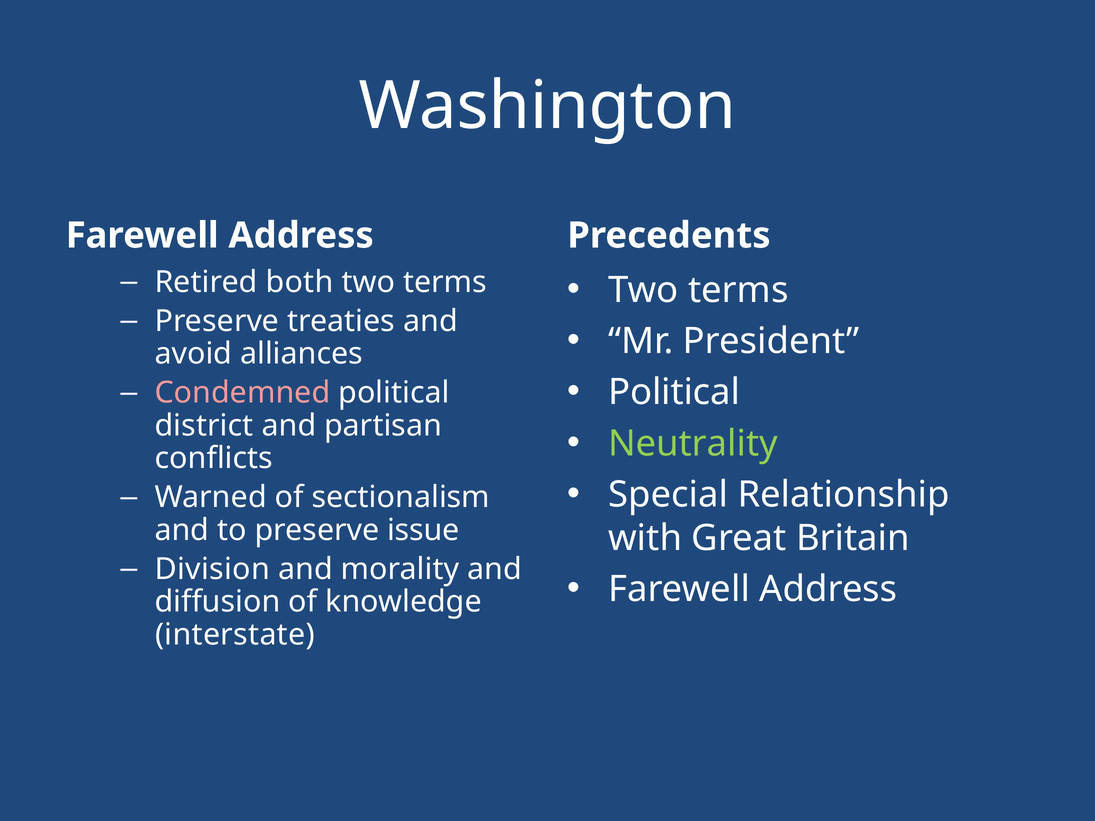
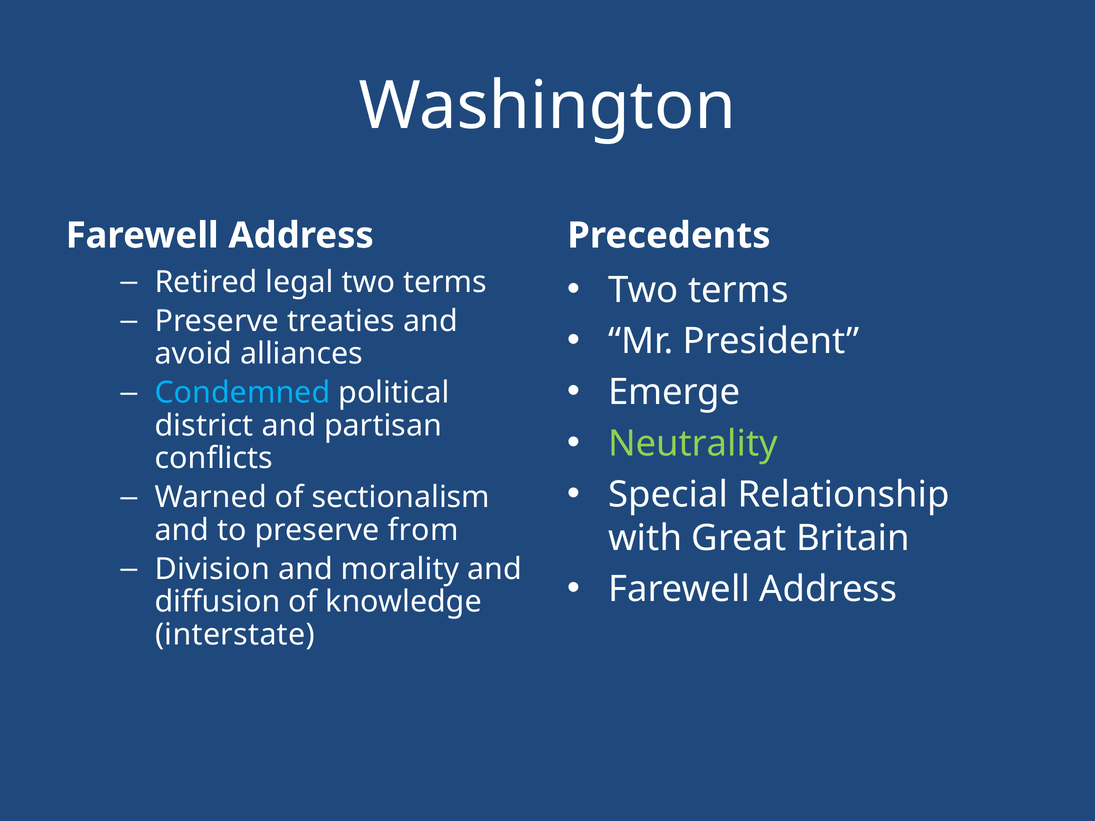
both: both -> legal (300, 282)
Political: Political -> Emerge (674, 393)
Condemned colour: pink -> light blue (243, 393)
issue: issue -> from (423, 530)
